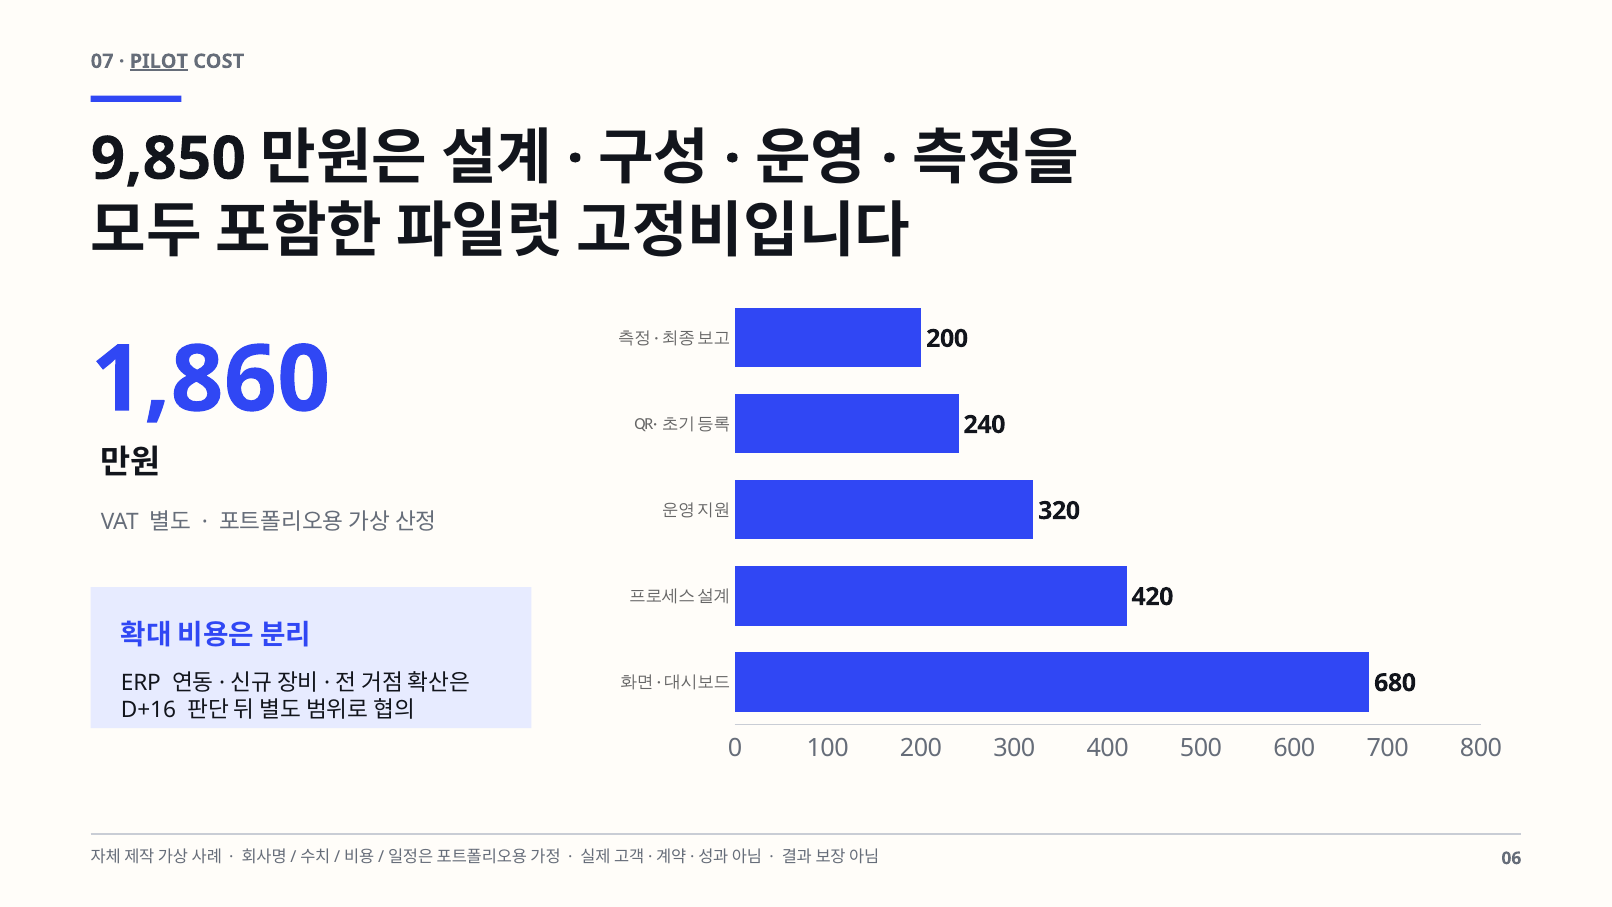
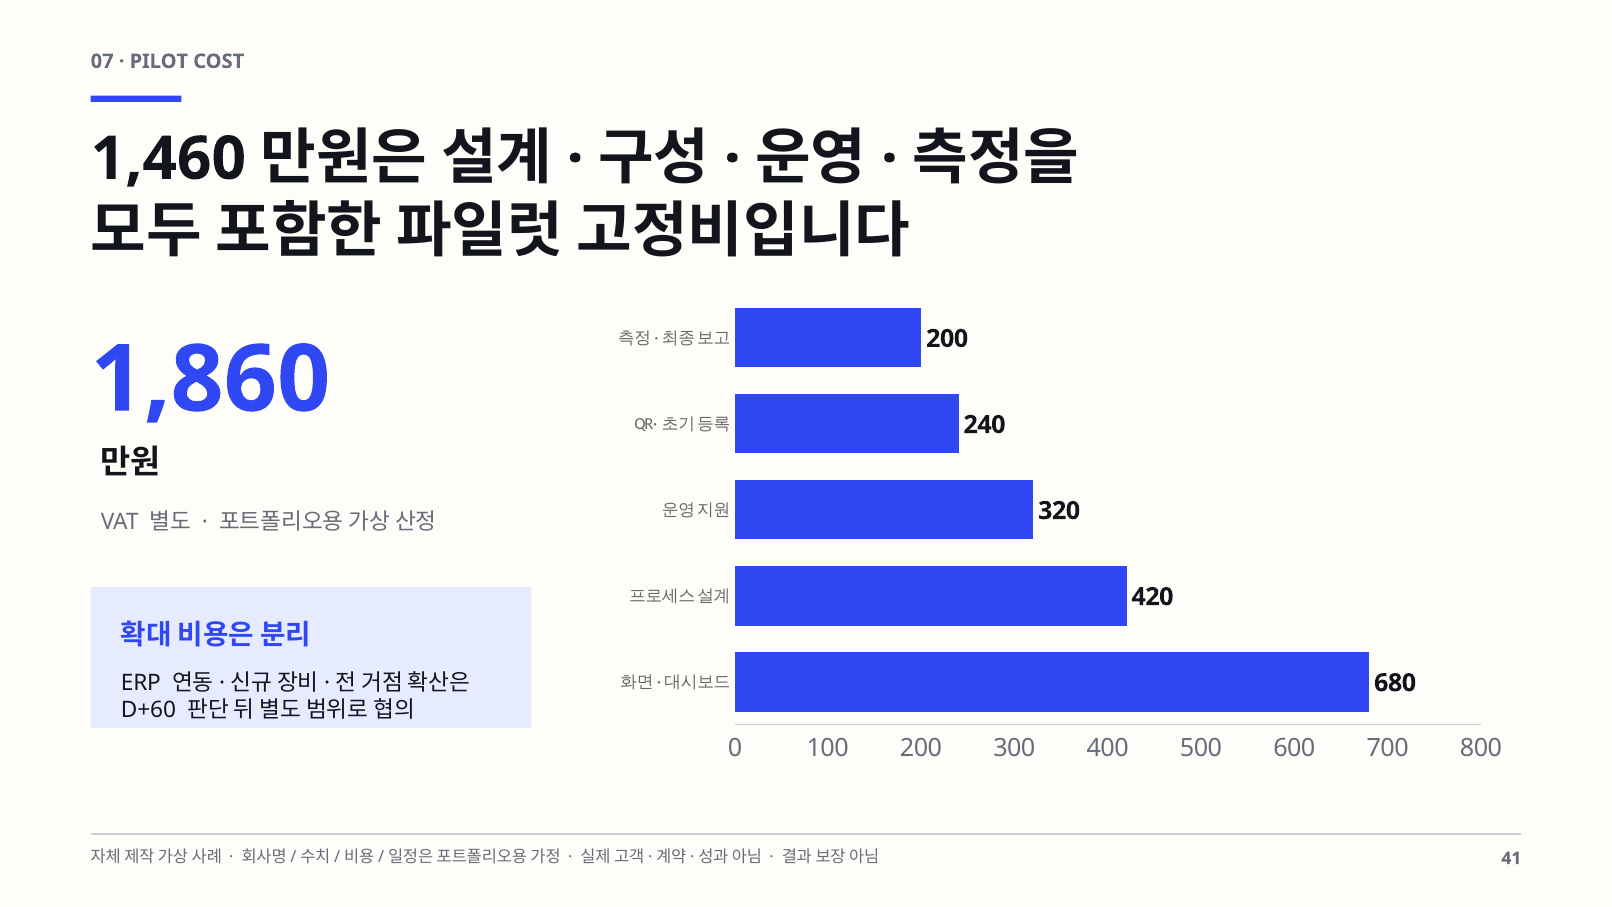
PILOT underline: present -> none (159, 61)
9,850: 9,850 -> 1,460 (168, 159)
D+16: D+16 -> D+60 (148, 710)
06: 06 -> 41 (1511, 858)
